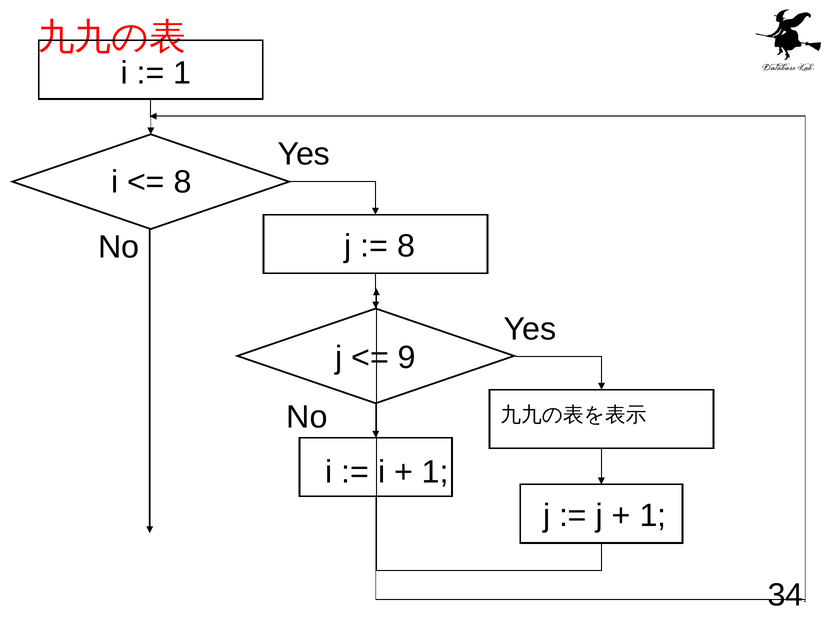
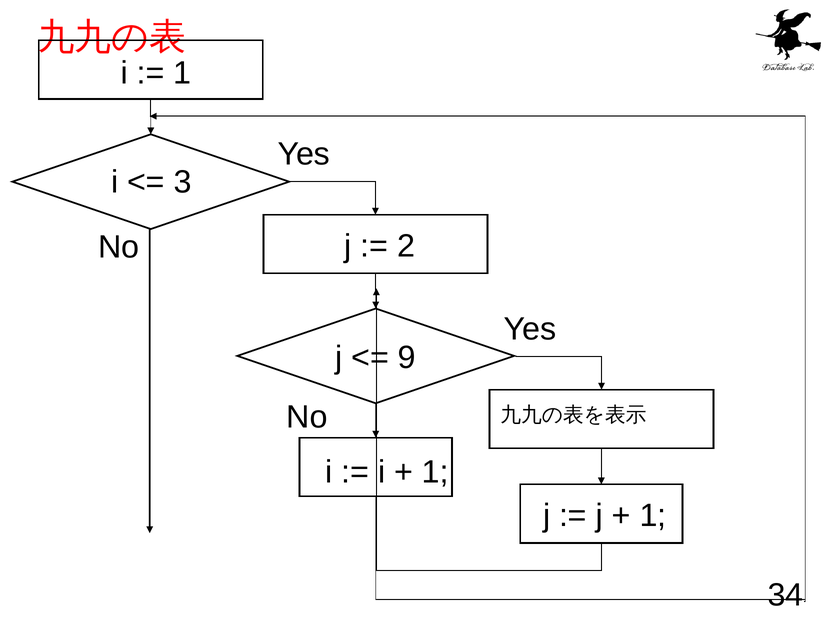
8: 8 -> 3 (183, 182)
8: 8 -> 2 (406, 246)
